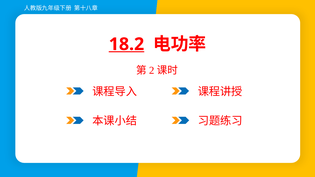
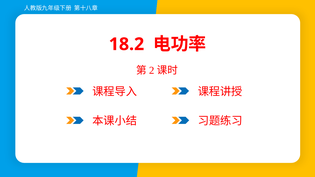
18.2 underline: present -> none (126, 44)
